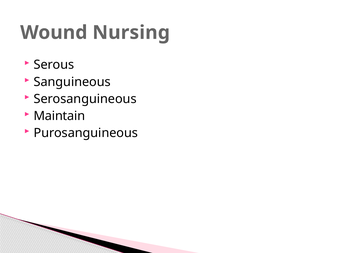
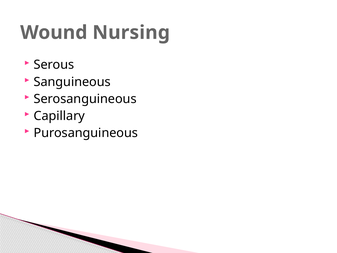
Maintain: Maintain -> Capillary (59, 116)
